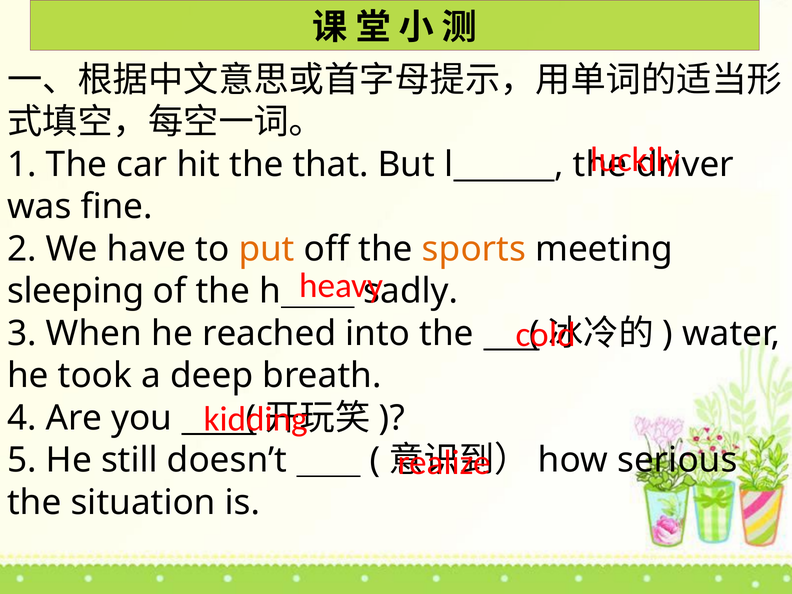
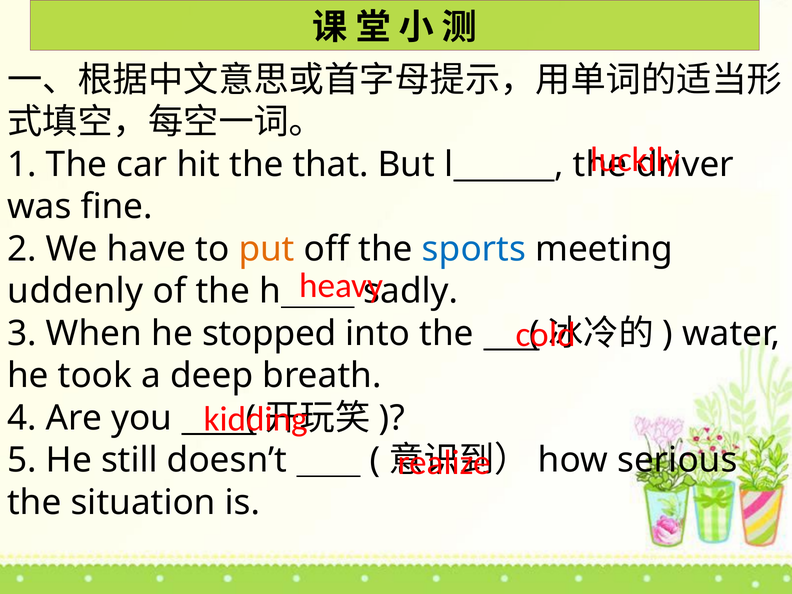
sports colour: orange -> blue (474, 249)
sleeping: sleeping -> uddenly (75, 291)
reached: reached -> stopped (269, 334)
